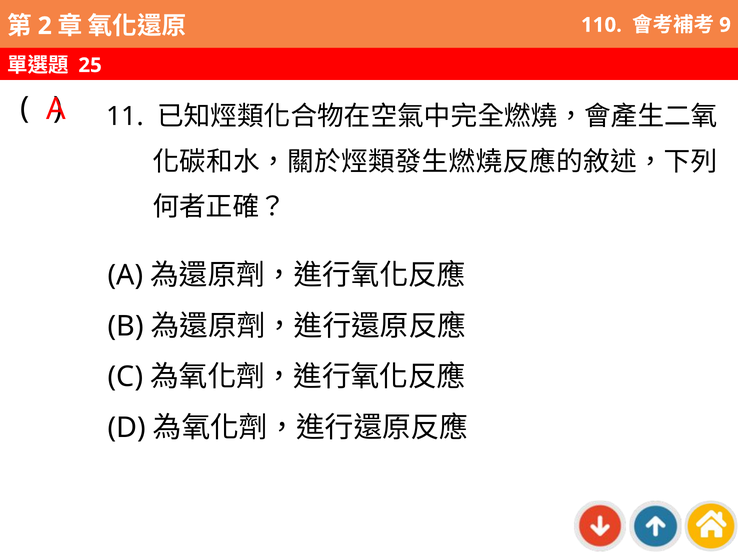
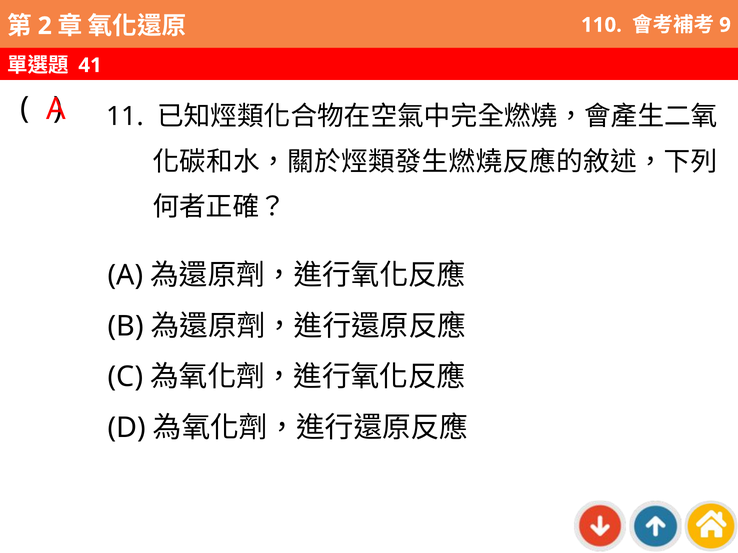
25: 25 -> 41 (90, 65)
